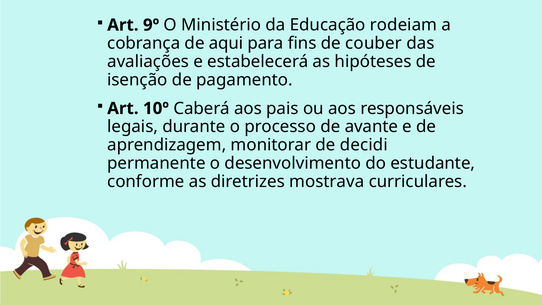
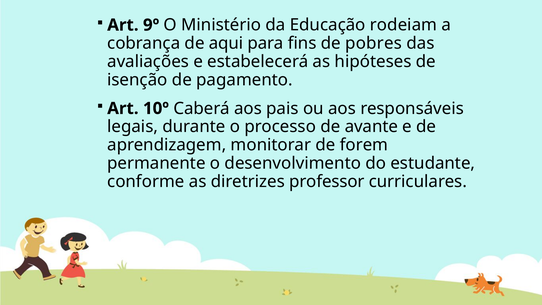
couber: couber -> pobres (374, 43)
decidi: decidi -> forem (364, 145)
mostrava: mostrava -> professor (327, 182)
